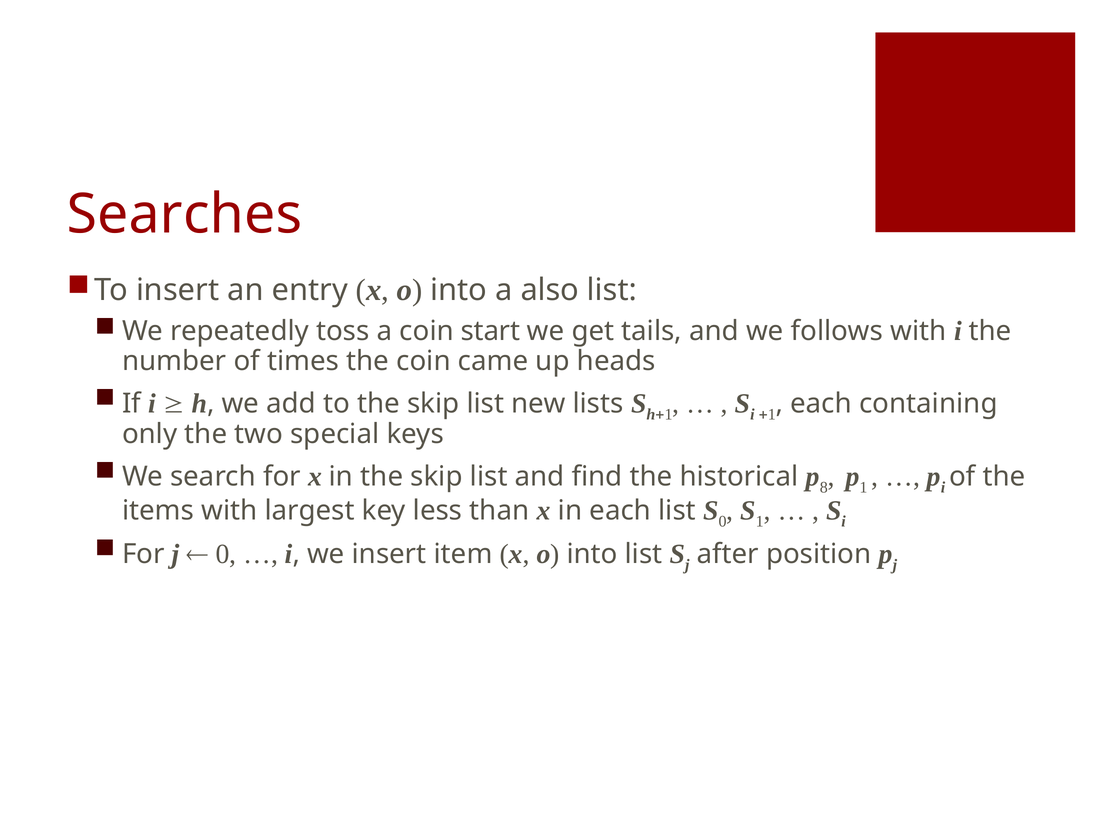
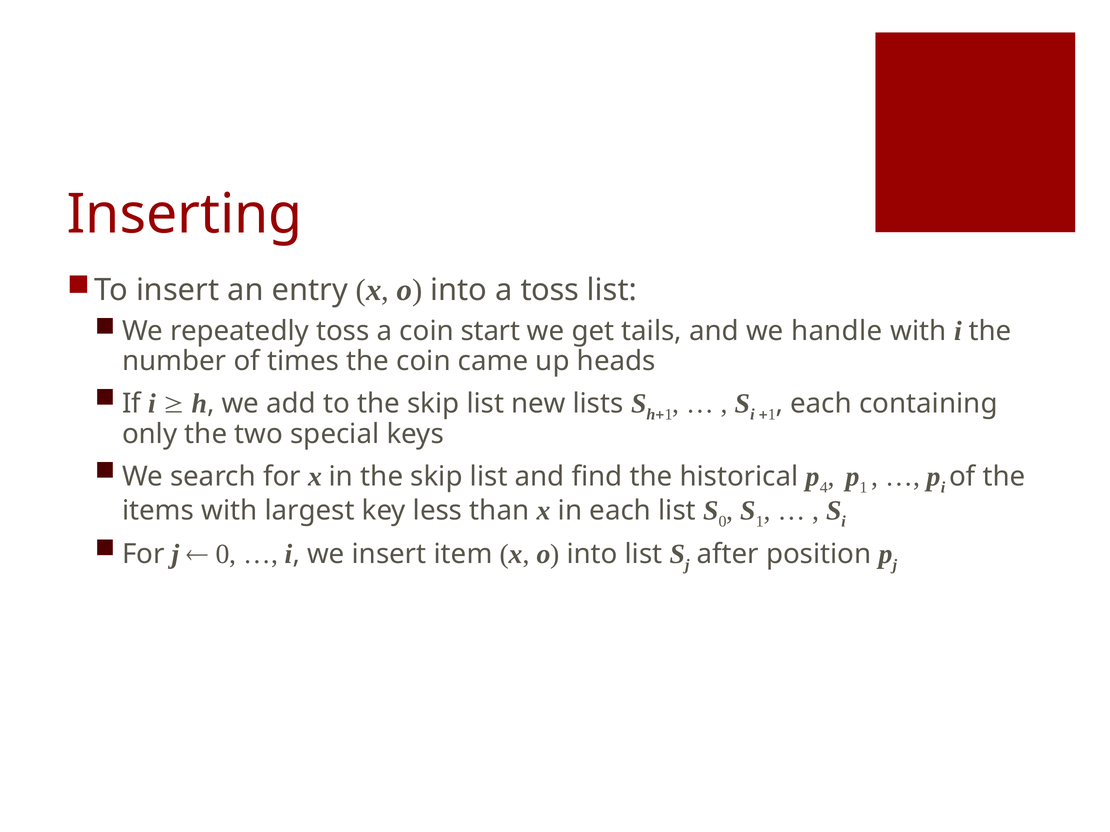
Searches: Searches -> Inserting (185, 215)
a also: also -> toss (550, 290)
follows: follows -> handle (837, 331)
8: 8 -> 4 (824, 488)
